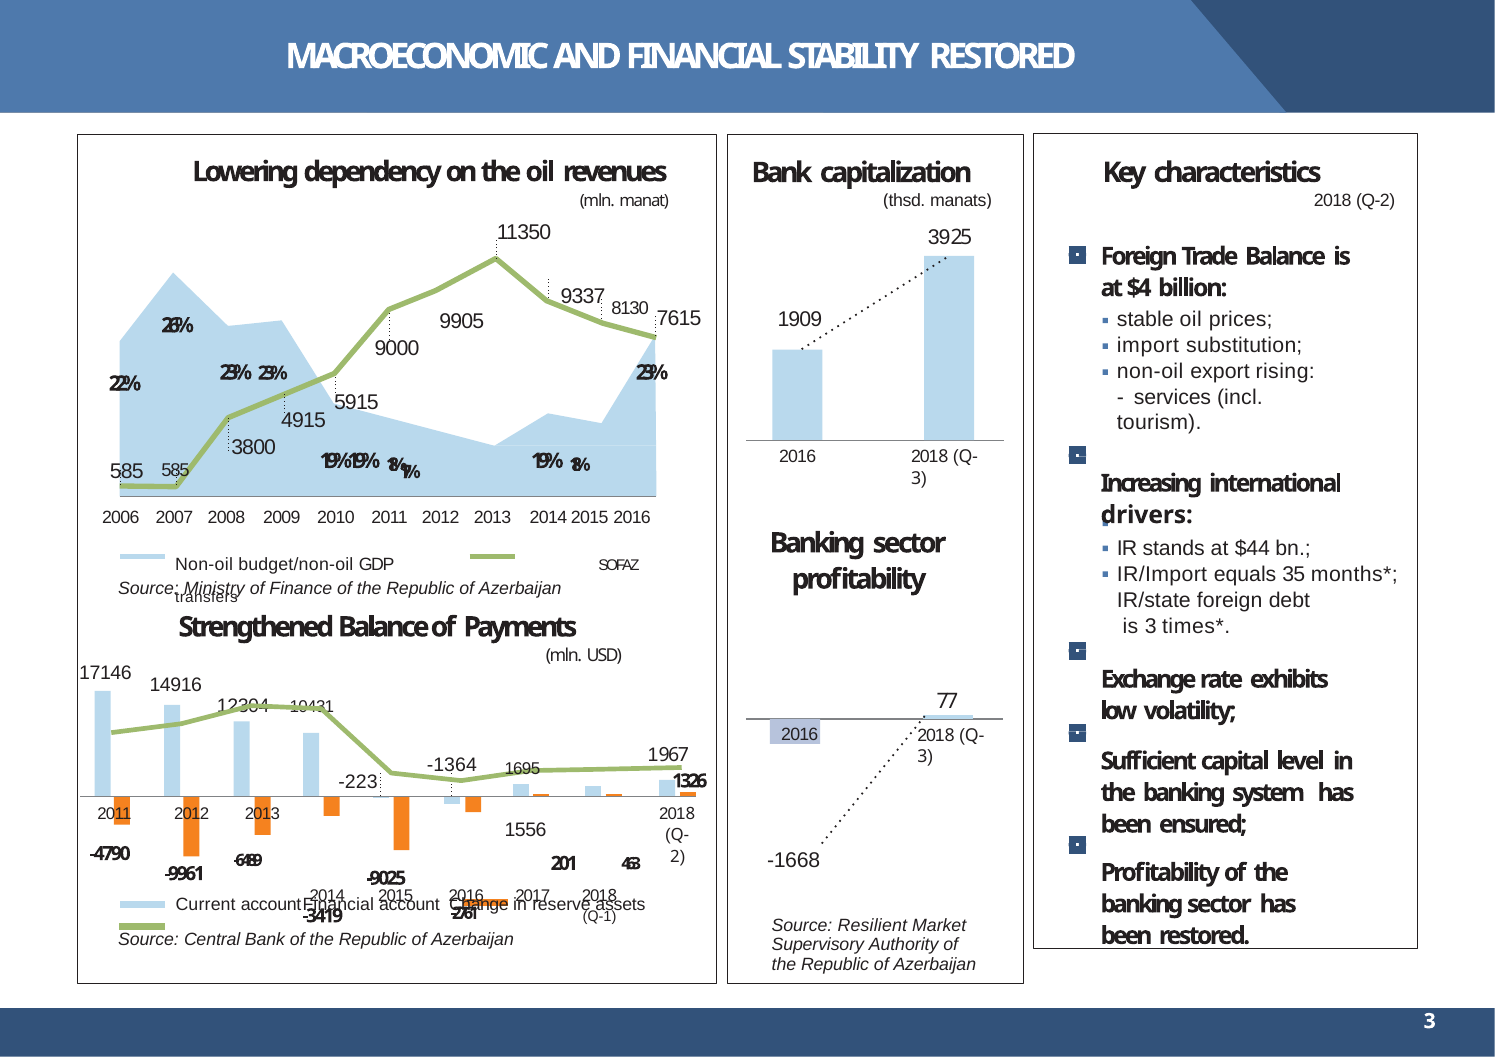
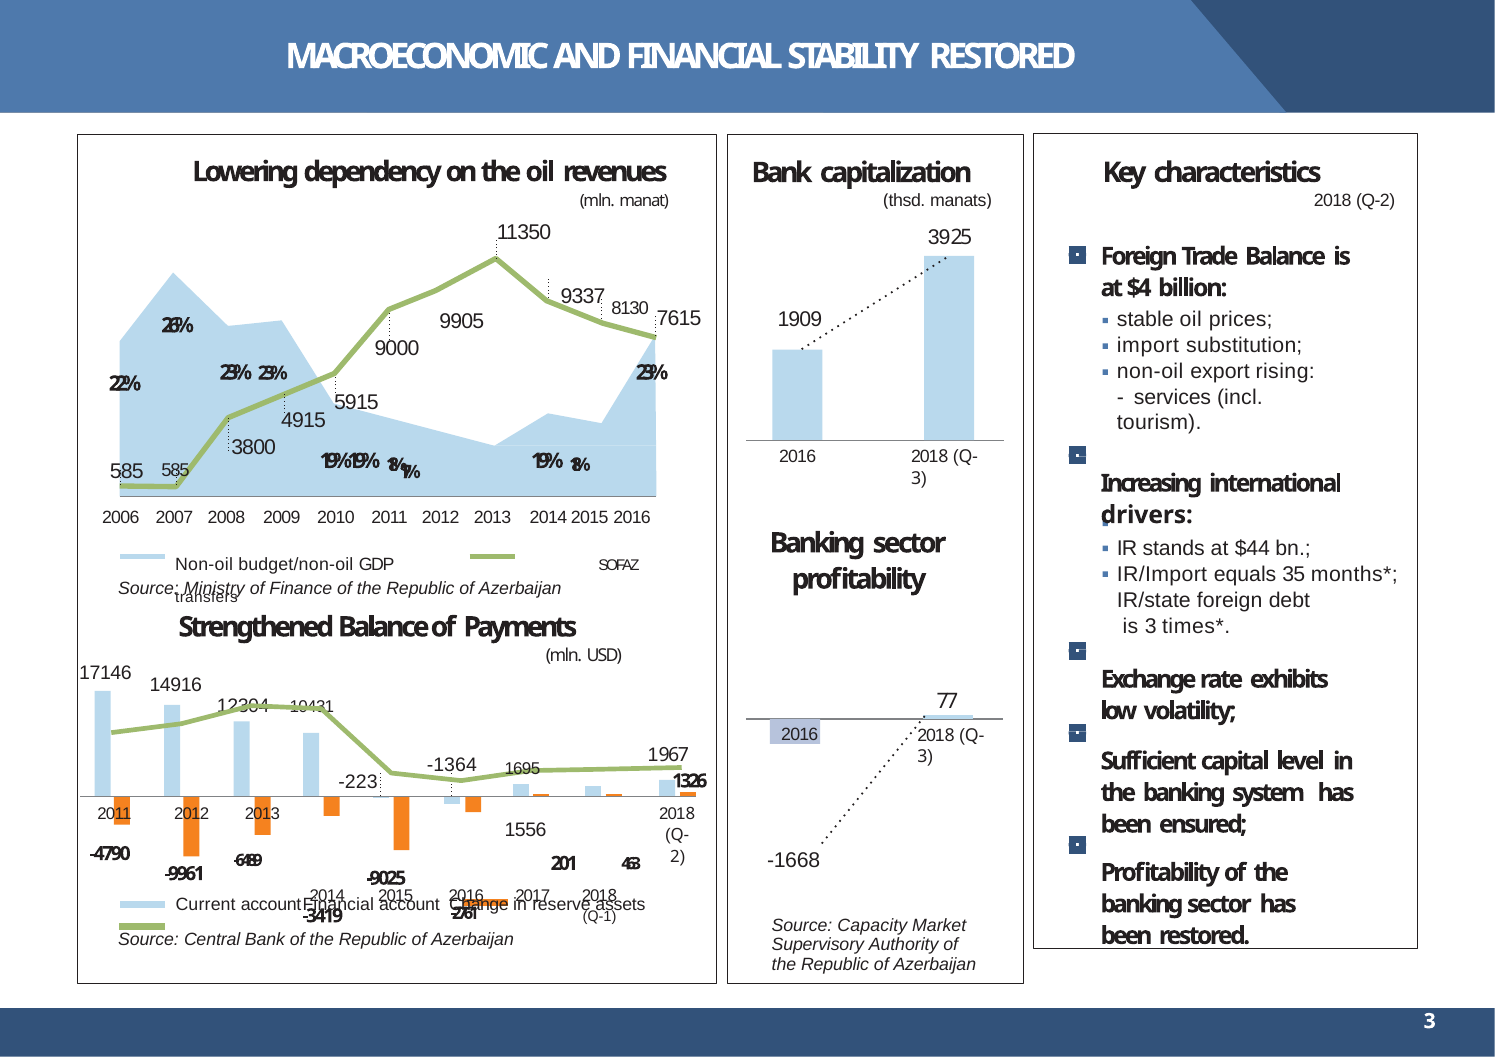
Resilient: Resilient -> Capacity (872, 926)
